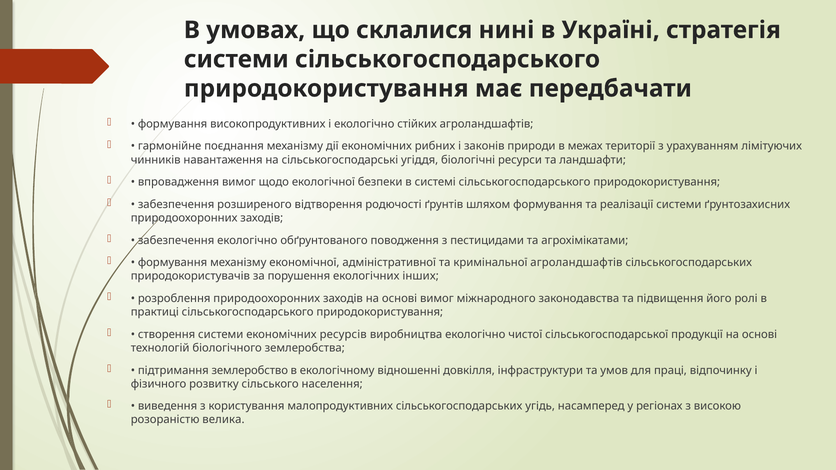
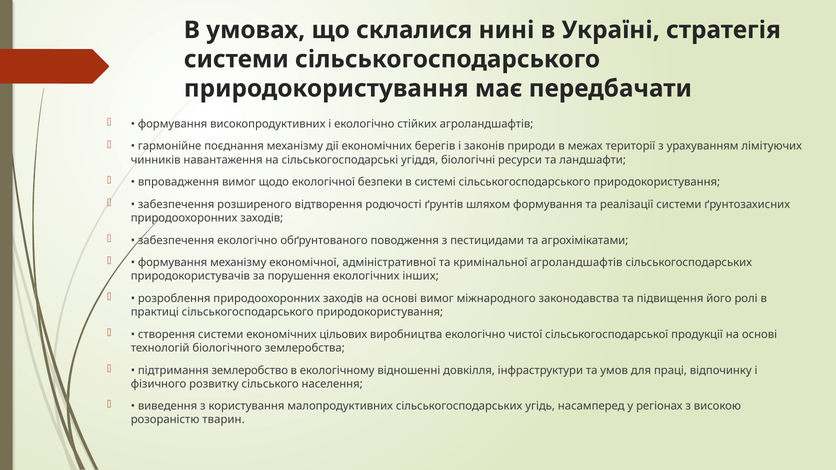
рибних: рибних -> берегів (435, 146)
ресурсів: ресурсів -> цільових (343, 335)
велика: велика -> тварин (223, 420)
